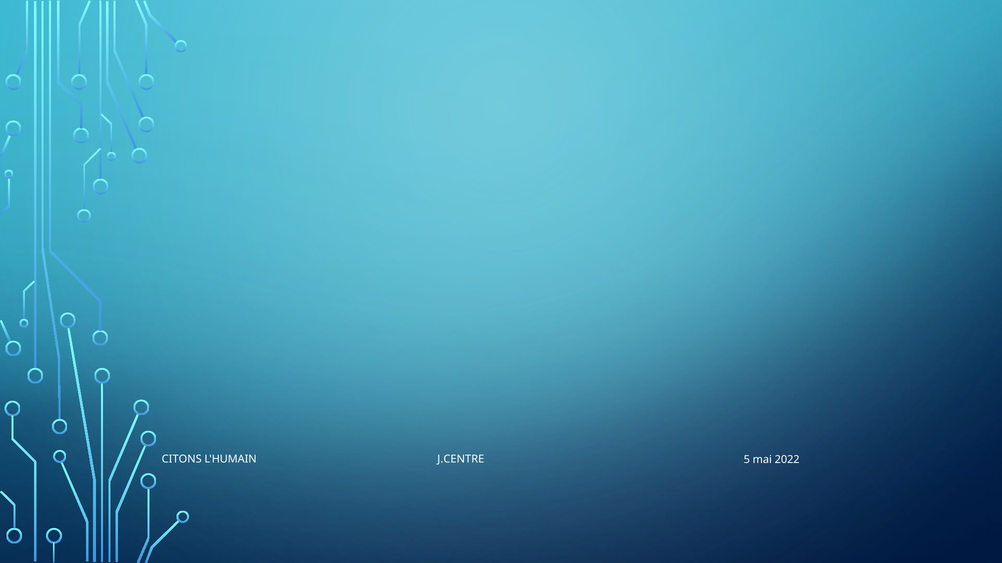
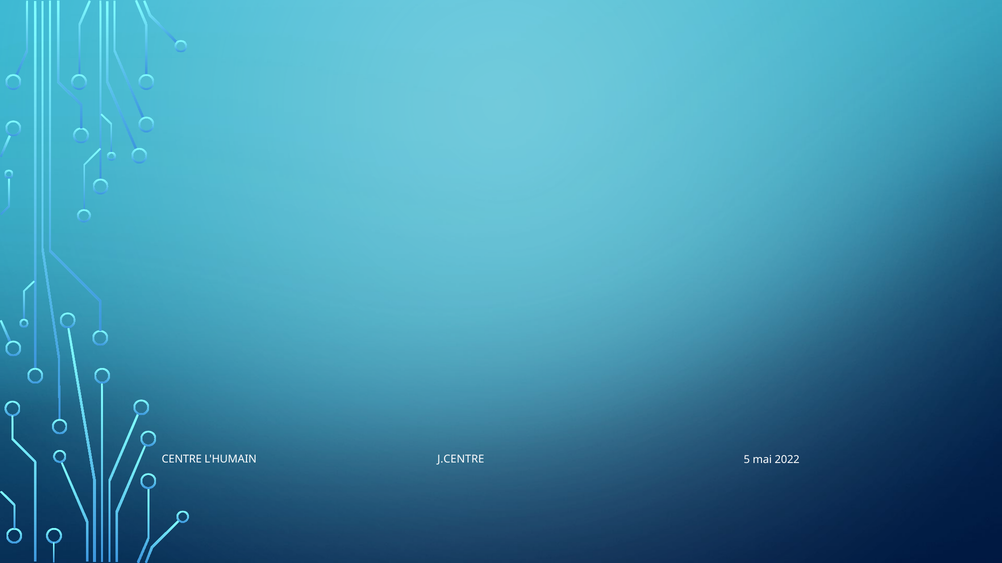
CITONS: CITONS -> CENTRE (182, 460)
